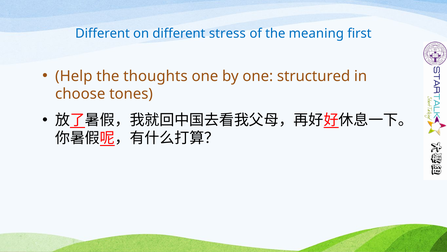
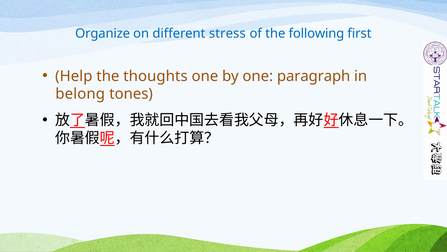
Different: Different -> Organize (103, 33)
meaning: meaning -> following (316, 33)
structured: structured -> paragraph (314, 76)
choose: choose -> belong (80, 94)
